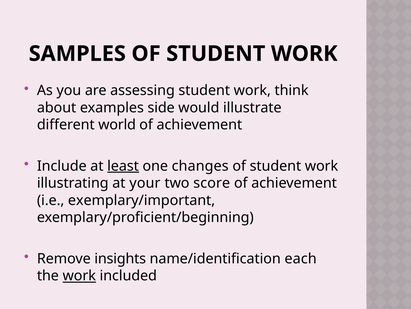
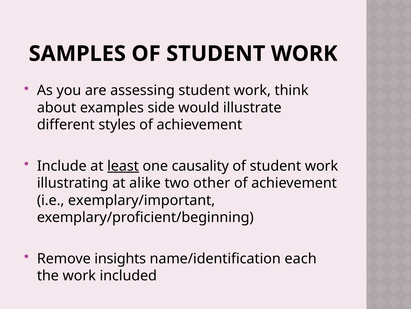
world: world -> styles (117, 125)
changes: changes -> causality (200, 166)
your: your -> alike (145, 183)
score: score -> other (212, 183)
work underline: present -> none (79, 275)
